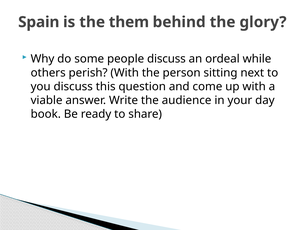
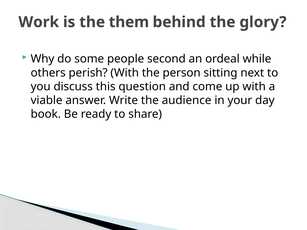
Spain: Spain -> Work (39, 22)
people discuss: discuss -> second (166, 59)
